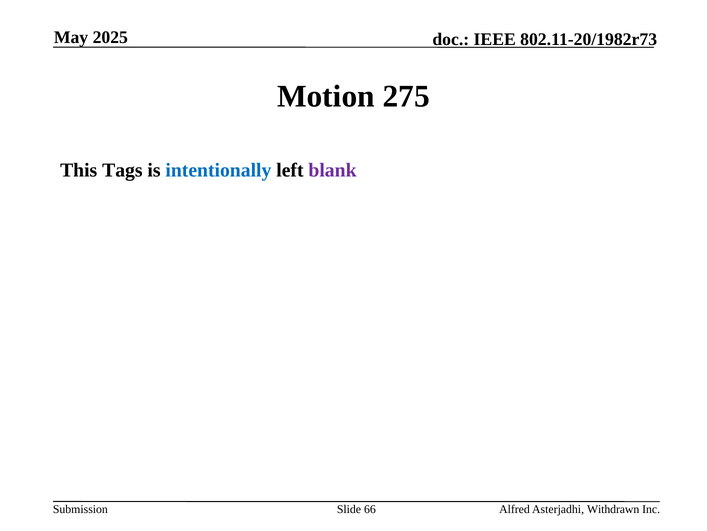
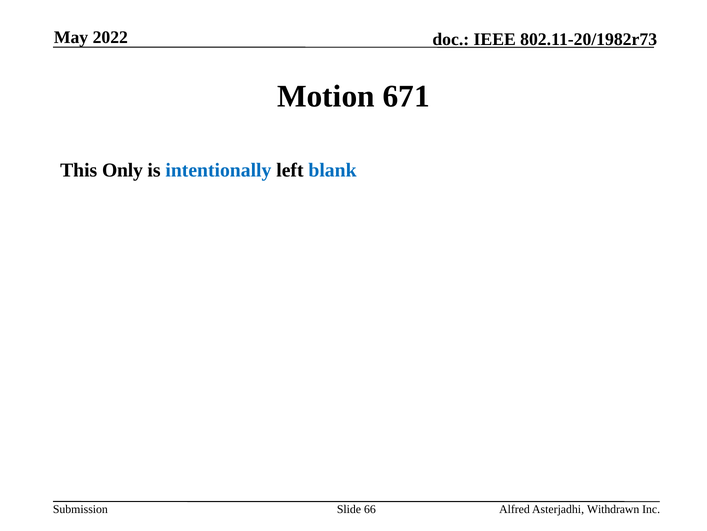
2025: 2025 -> 2022 (110, 37)
275: 275 -> 671 (406, 96)
Tags: Tags -> Only (122, 170)
blank colour: purple -> blue (333, 170)
